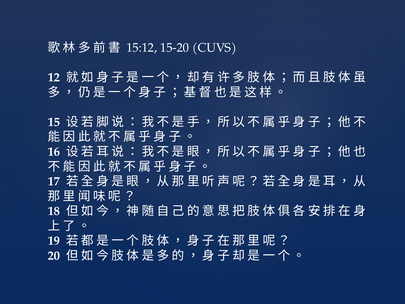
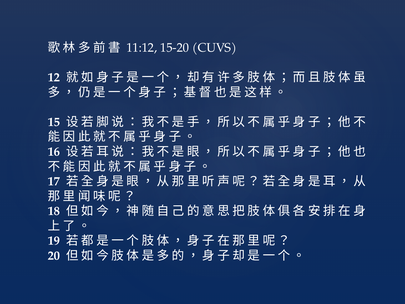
15:12: 15:12 -> 11:12 (142, 48)
